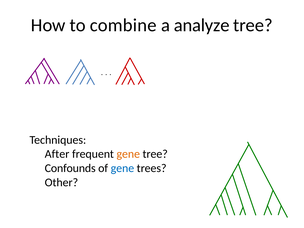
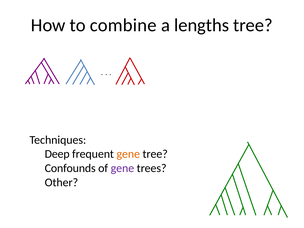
analyze: analyze -> lengths (202, 25)
After: After -> Deep (57, 154)
gene colour: blue -> purple (122, 168)
